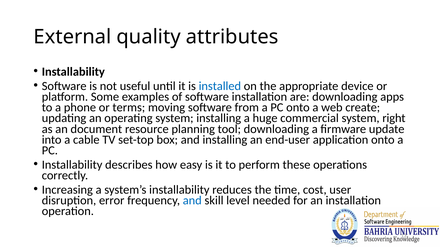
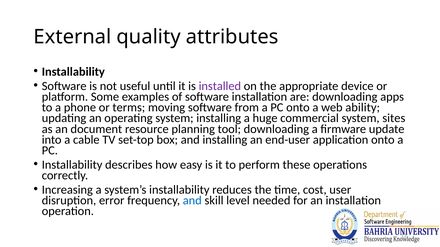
installed colour: blue -> purple (220, 86)
create: create -> ability (363, 108)
right: right -> sites (394, 118)
